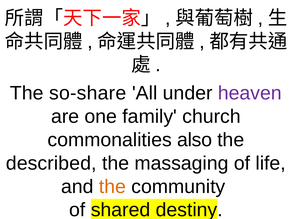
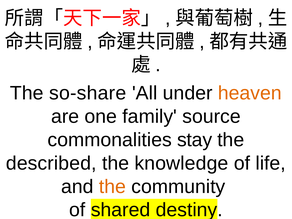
heaven colour: purple -> orange (250, 93)
church: church -> source (211, 117)
also: also -> stay (195, 140)
massaging: massaging -> knowledge (181, 163)
